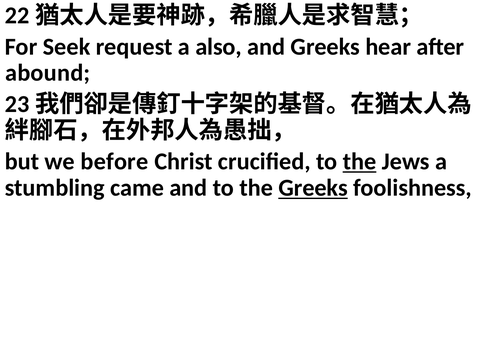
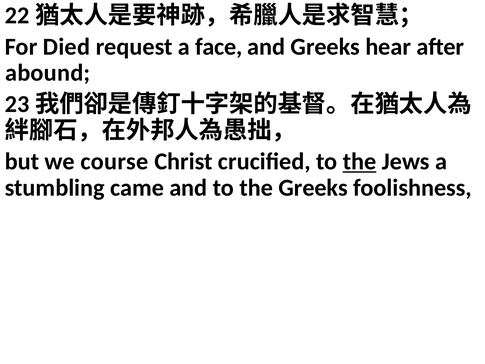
Seek: Seek -> Died (66, 47)
also: also -> face (219, 47)
before: before -> course (114, 162)
Greeks underline: present -> none (313, 188)
